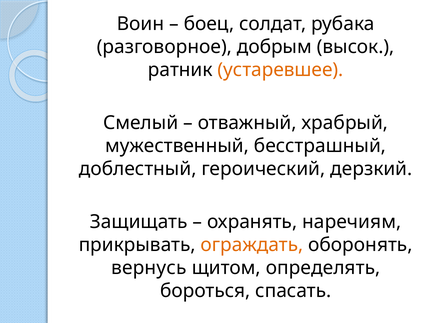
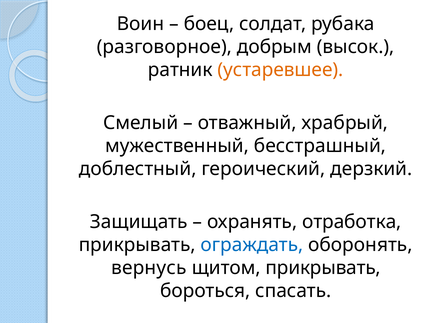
наречиям: наречиям -> отработка (352, 222)
ограждать colour: orange -> blue (252, 245)
щитом определять: определять -> прикрывать (323, 268)
